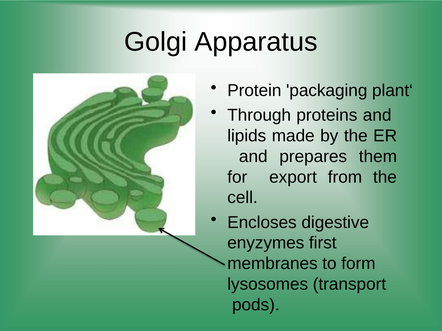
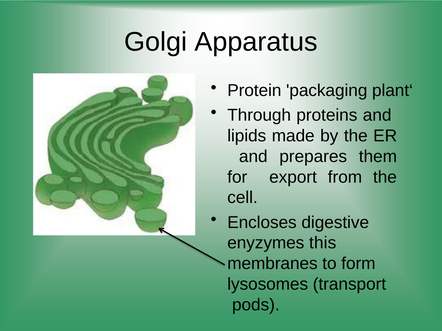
first: first -> this (323, 243)
